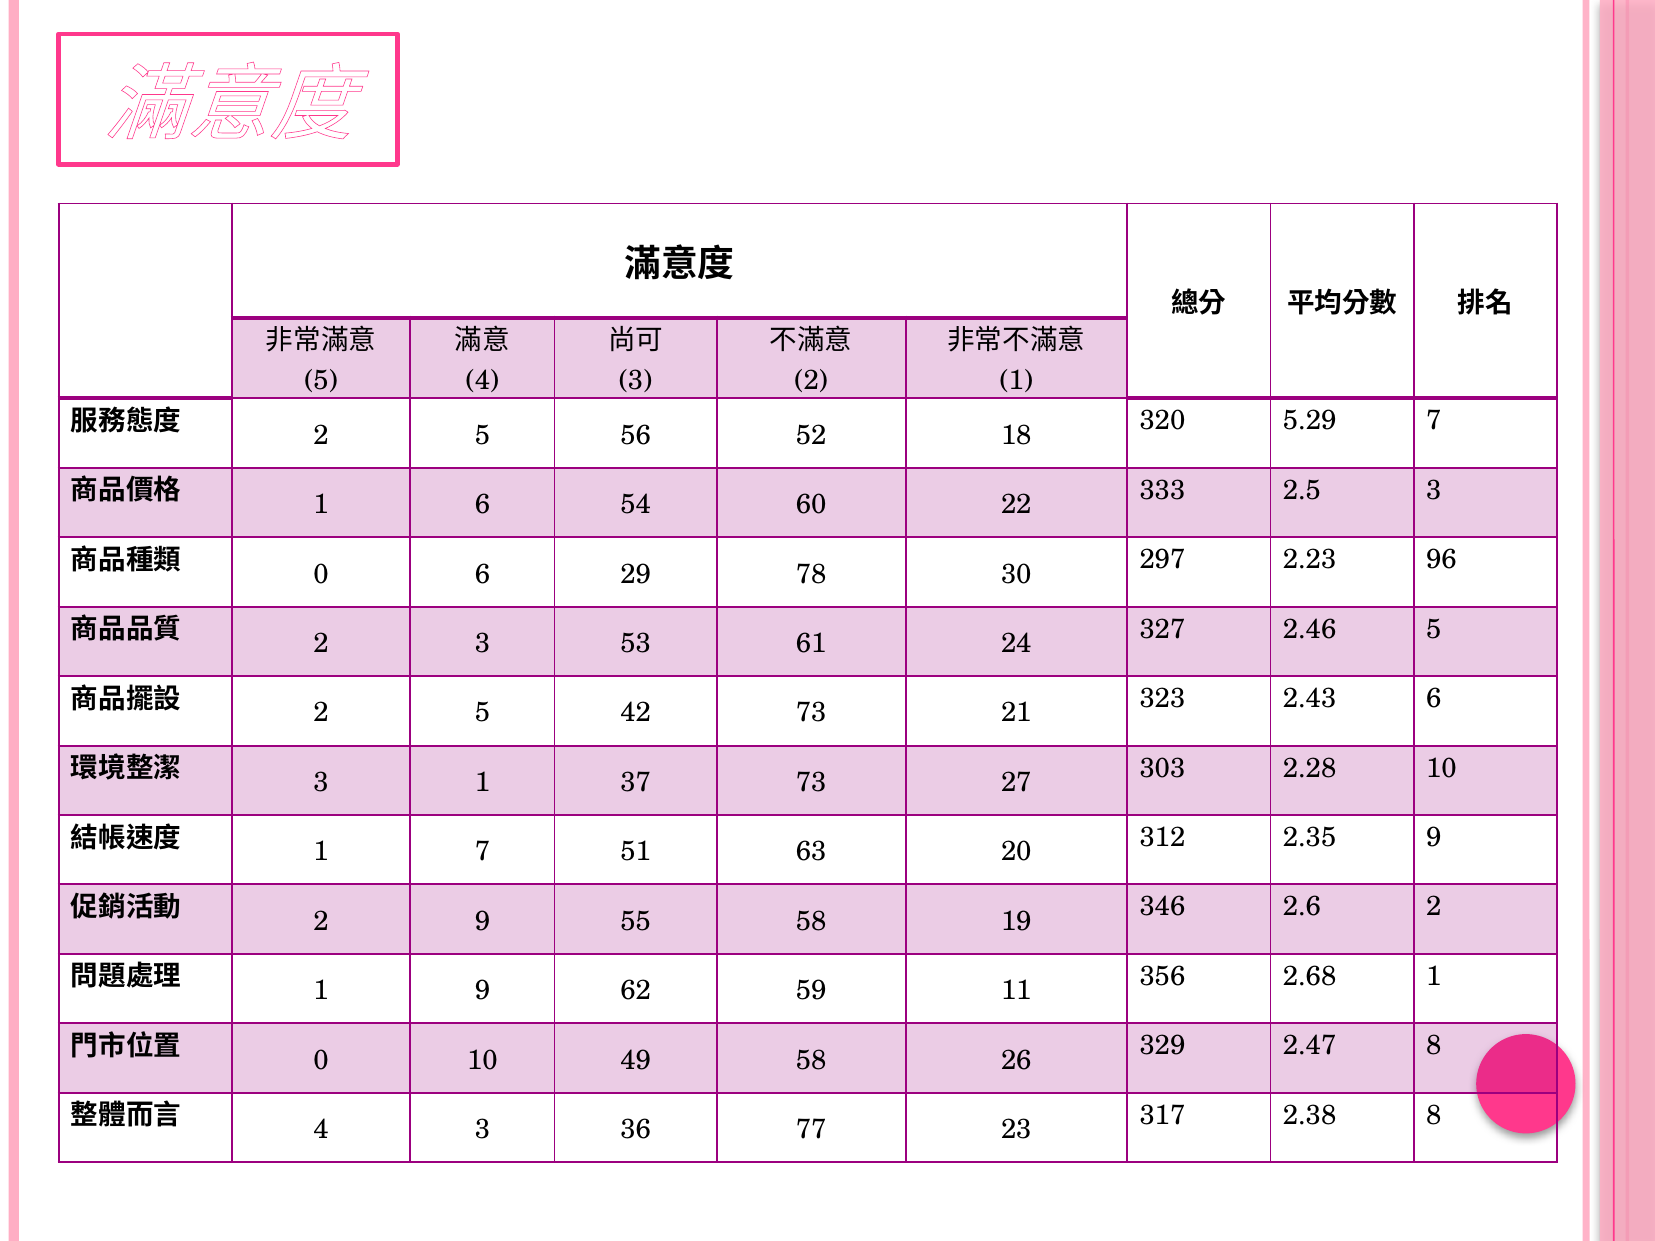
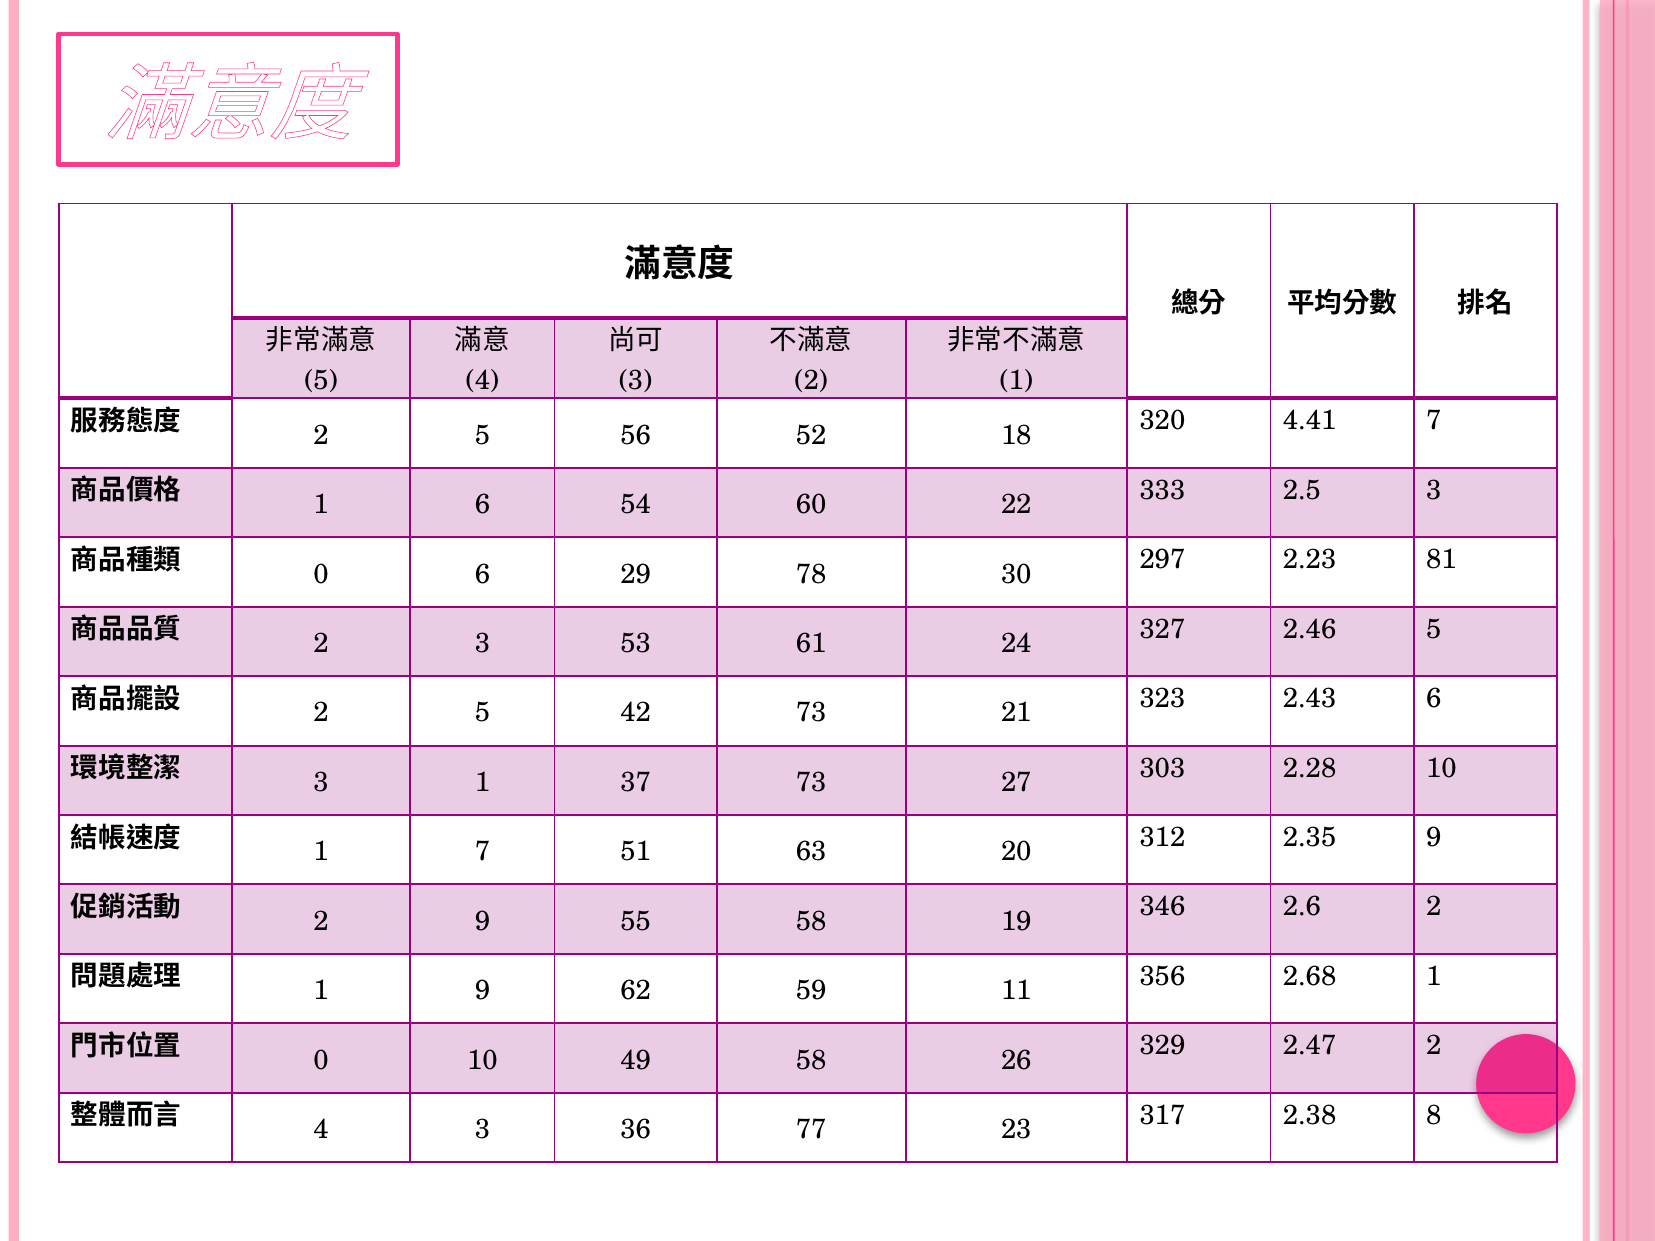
5.29: 5.29 -> 4.41 (1310, 421)
96: 96 -> 81 (1442, 560)
2.47 8: 8 -> 2 (1434, 1046)
